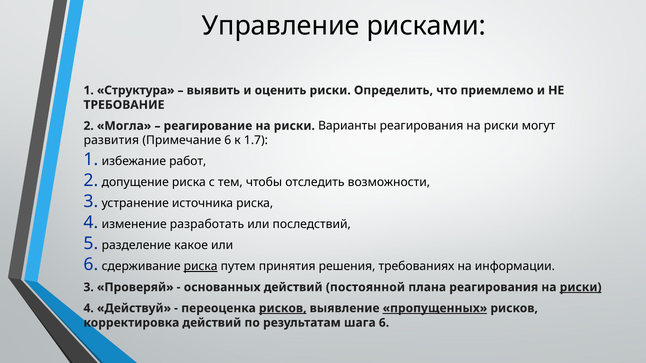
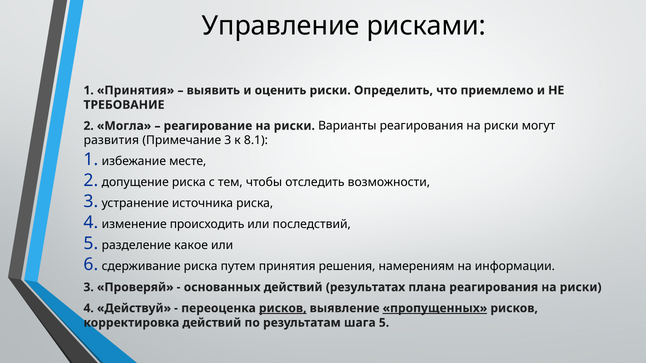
1 Структура: Структура -> Принятия (136, 90)
Примечание 6: 6 -> 3 (228, 141)
1.7: 1.7 -> 8.1 (256, 141)
работ: работ -> месте (188, 162)
разработать: разработать -> происходить (207, 225)
риска underline: present -> none (201, 267)
требованиях: требованиях -> намерениям (416, 267)
постоянной: постоянной -> результатах (365, 288)
риски underline: present -> none (581, 288)
шага 6: 6 -> 5 (384, 323)
